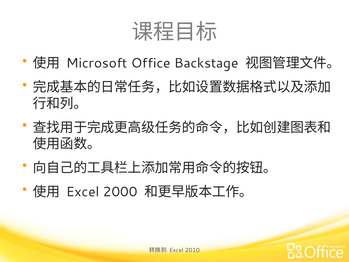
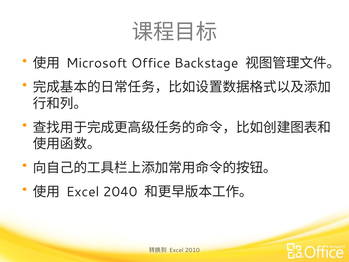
2000: 2000 -> 2040 (120, 192)
